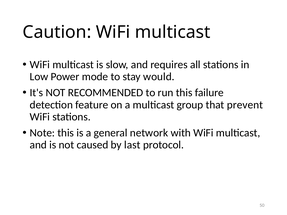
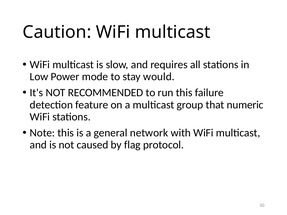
prevent: prevent -> numeric (245, 105)
last: last -> flag (132, 145)
